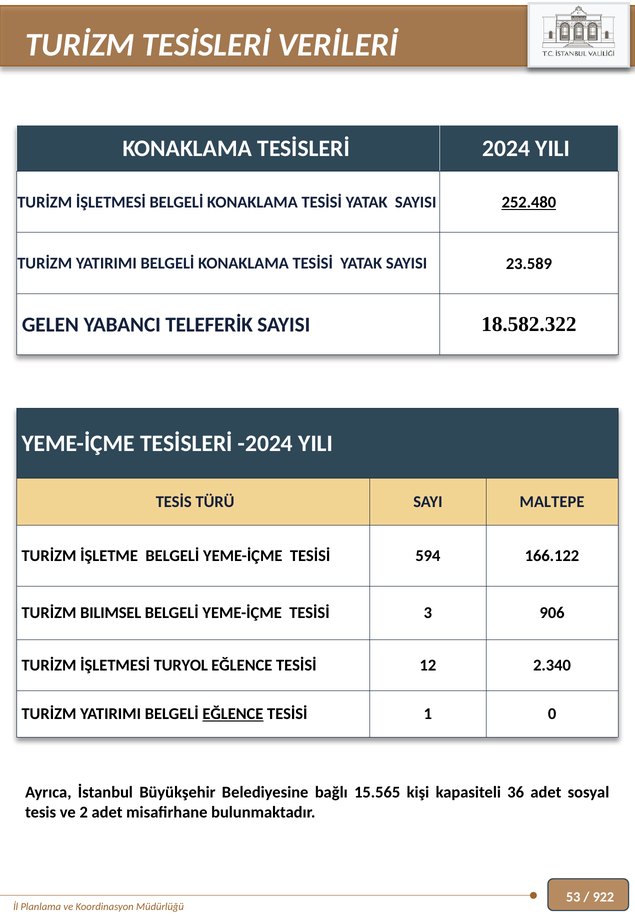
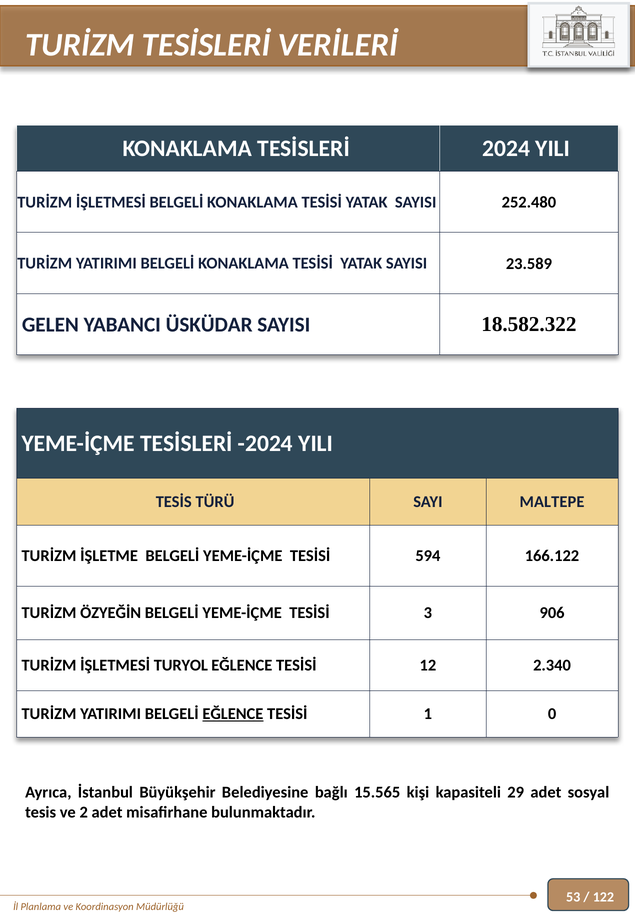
252.480 underline: present -> none (529, 202)
TELEFERİK: TELEFERİK -> ÜSKÜDAR (209, 325)
BILIMSEL: BILIMSEL -> ÖZYEĞİN (111, 613)
36: 36 -> 29 (516, 793)
922: 922 -> 122 (603, 897)
